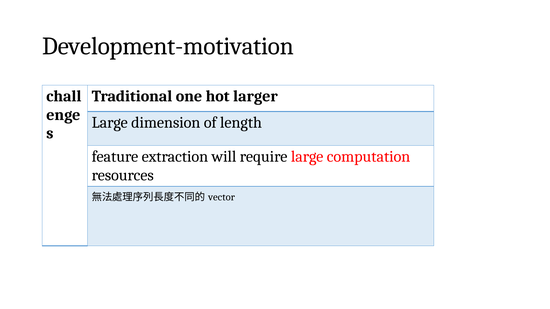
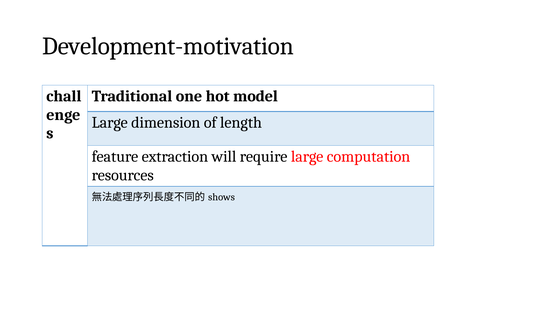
larger: larger -> model (256, 96)
vector: vector -> shows (222, 197)
